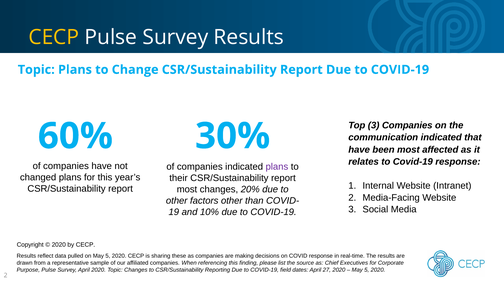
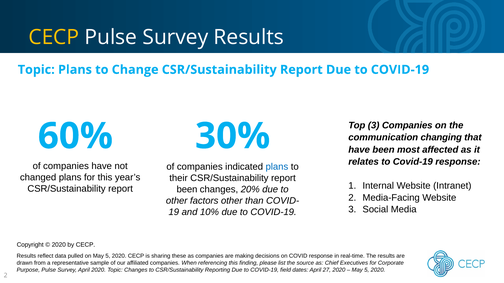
communication indicated: indicated -> changing (441, 138)
plans colour: purple -> blue (277, 167)
most: most -> been (187, 190)
